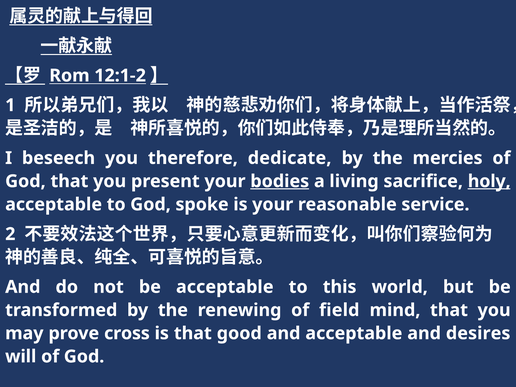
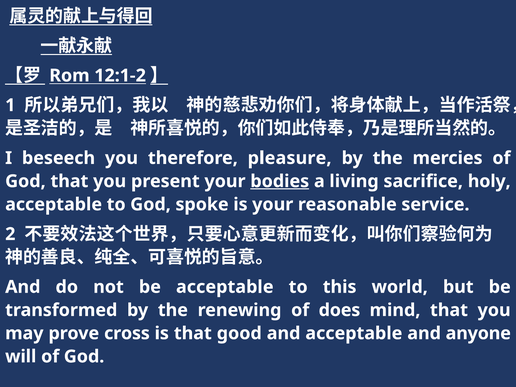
dedicate: dedicate -> pleasure (290, 158)
holy underline: present -> none (489, 181)
field: field -> does (339, 310)
desires: desires -> anyone (478, 333)
